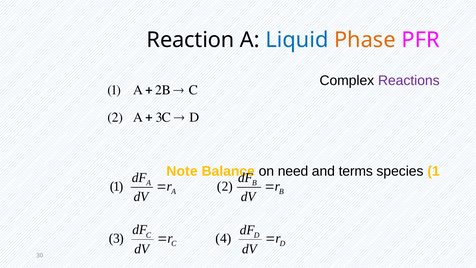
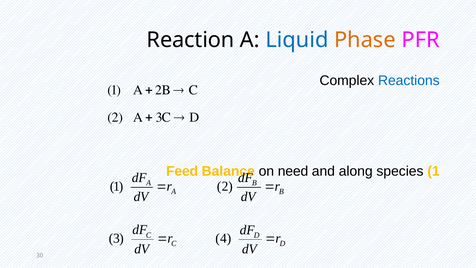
Reactions colour: purple -> blue (409, 80)
Note: Note -> Feed (182, 171)
terms: terms -> along (356, 171)
